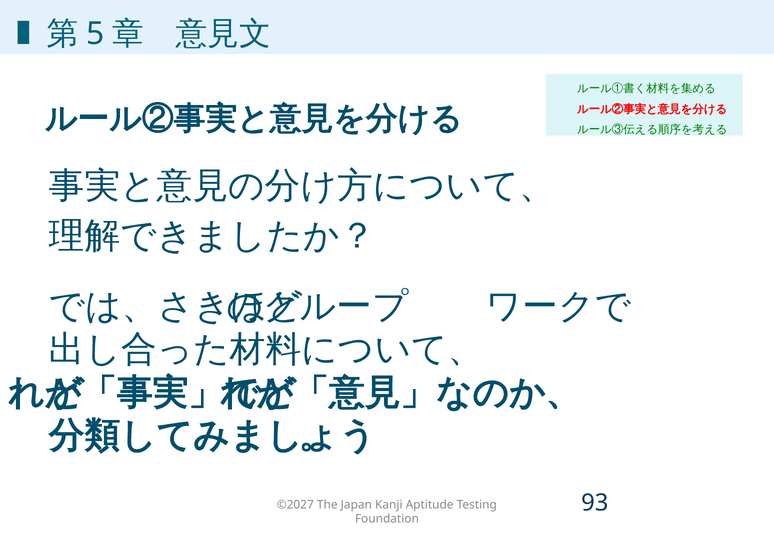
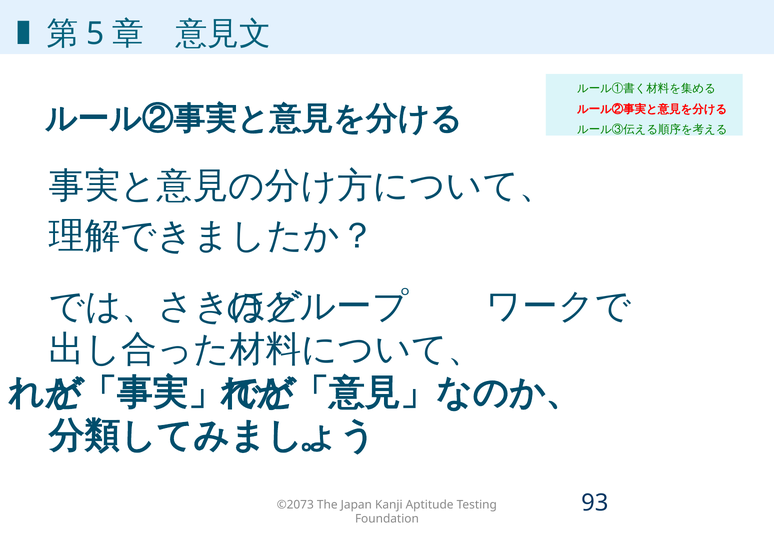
©2027: ©2027 -> ©2073 (295, 505)
